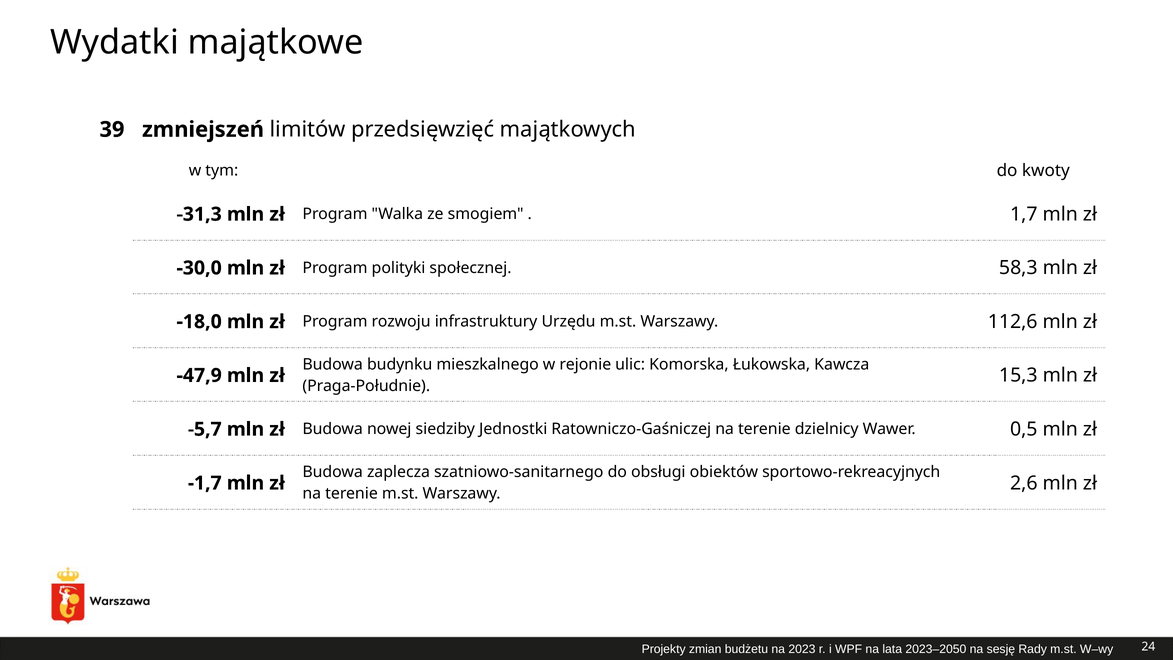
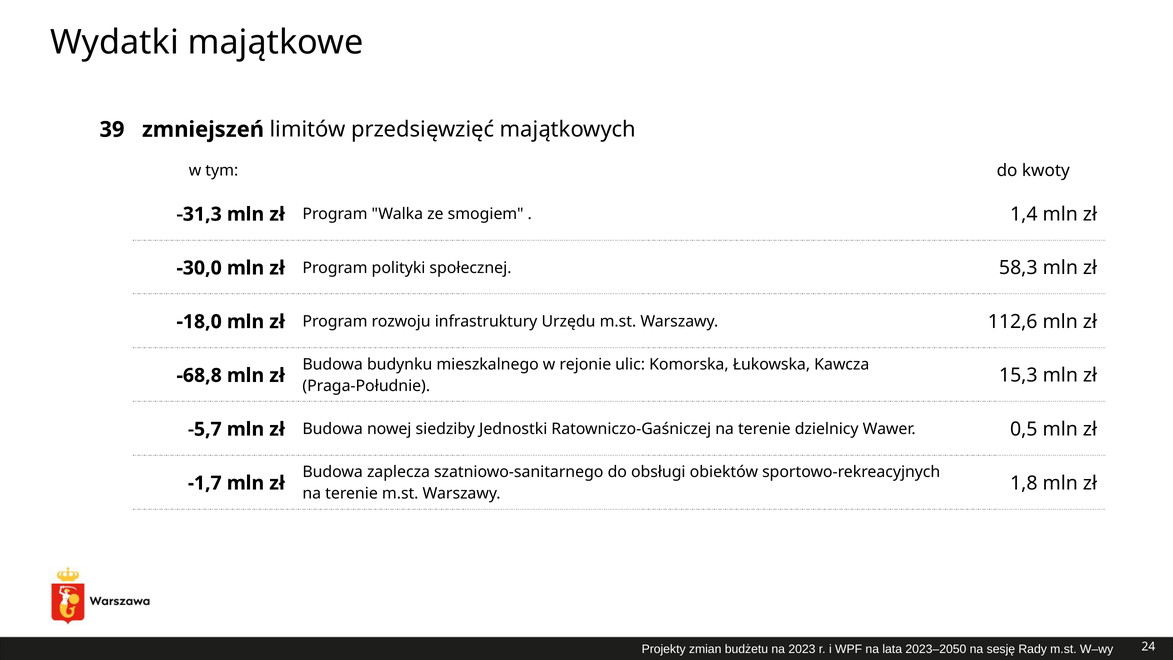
1,7: 1,7 -> 1,4 (1024, 214)
-47,9: -47,9 -> -68,8 (199, 375)
2,6: 2,6 -> 1,8 (1024, 483)
